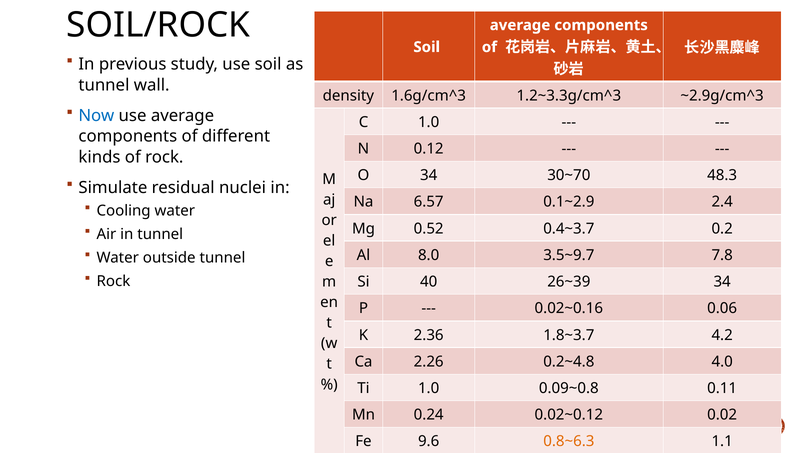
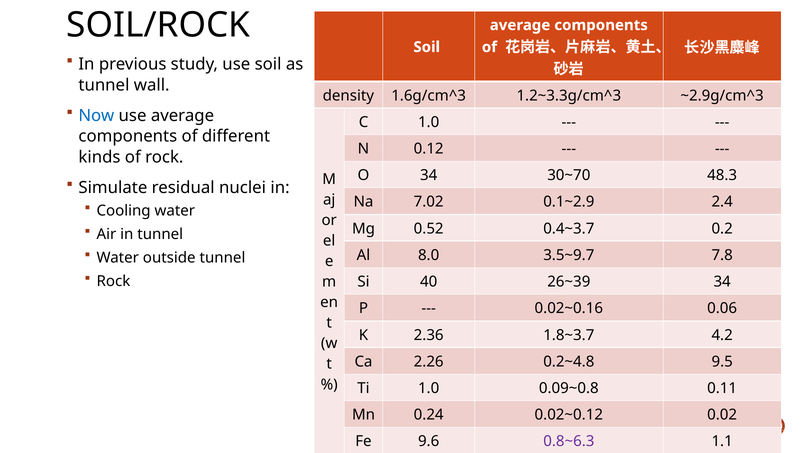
6.57: 6.57 -> 7.02 (429, 202)
4.0: 4.0 -> 9.5 (722, 361)
0.8~6.3 colour: orange -> purple (569, 441)
